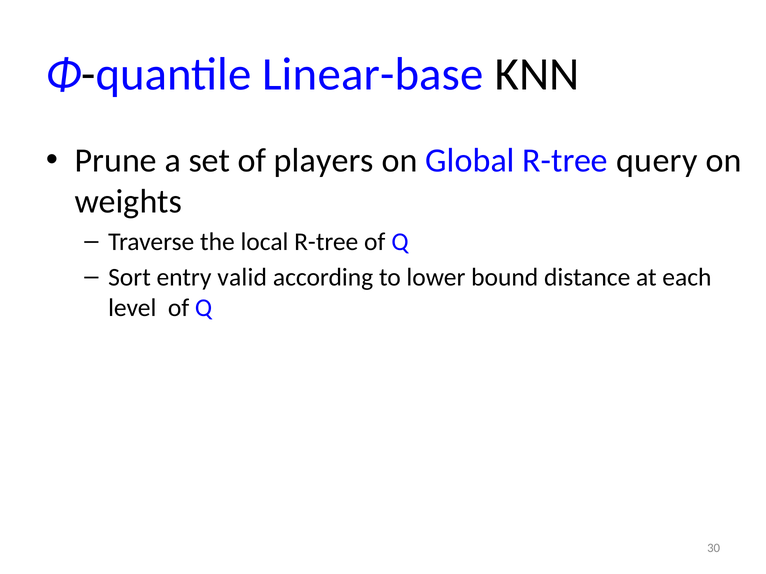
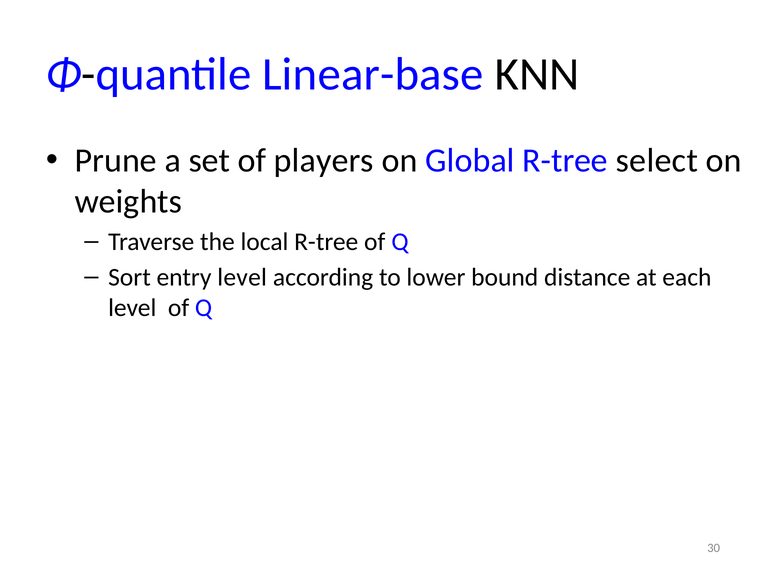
query: query -> select (657, 161)
entry valid: valid -> level (242, 278)
